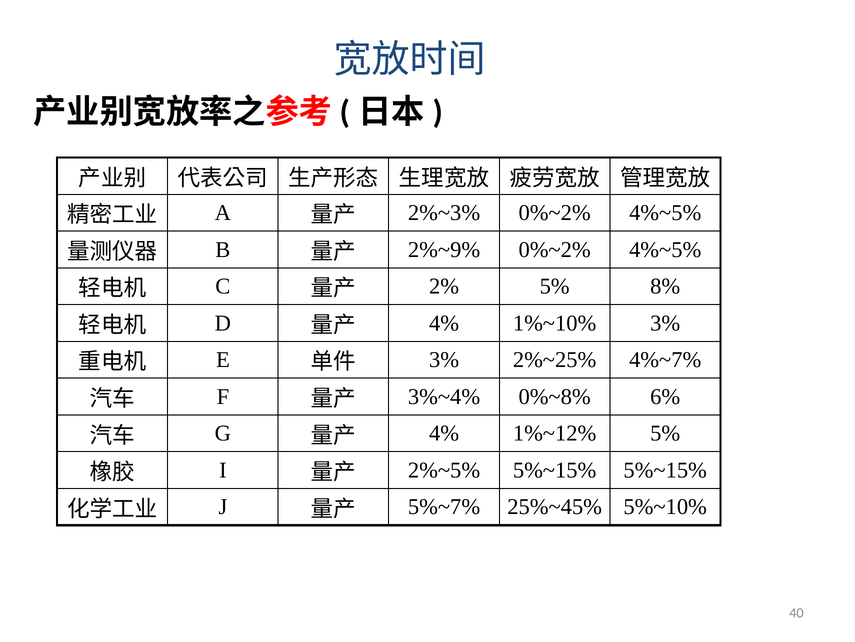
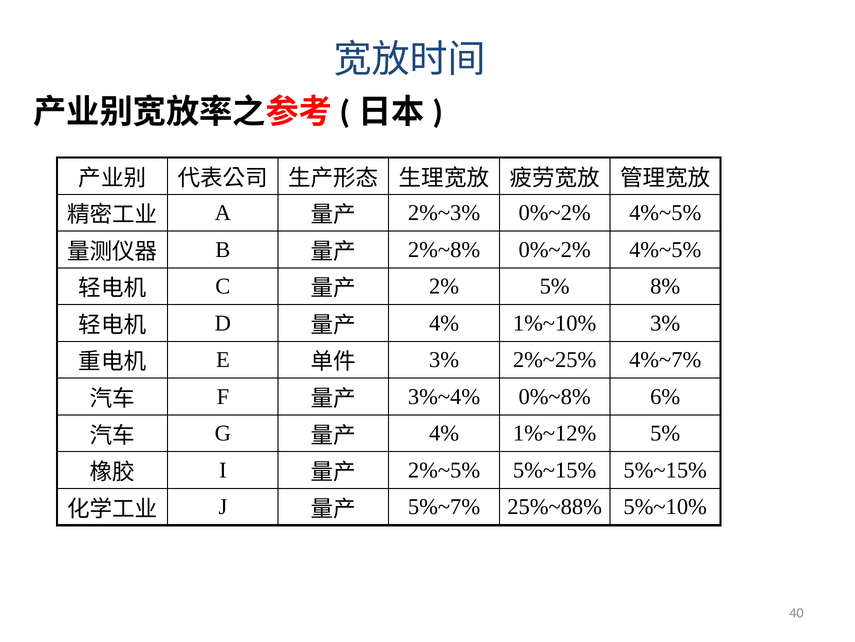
2%~9%: 2%~9% -> 2%~8% (444, 249)
25%~45%: 25%~45% -> 25%~88% (555, 506)
